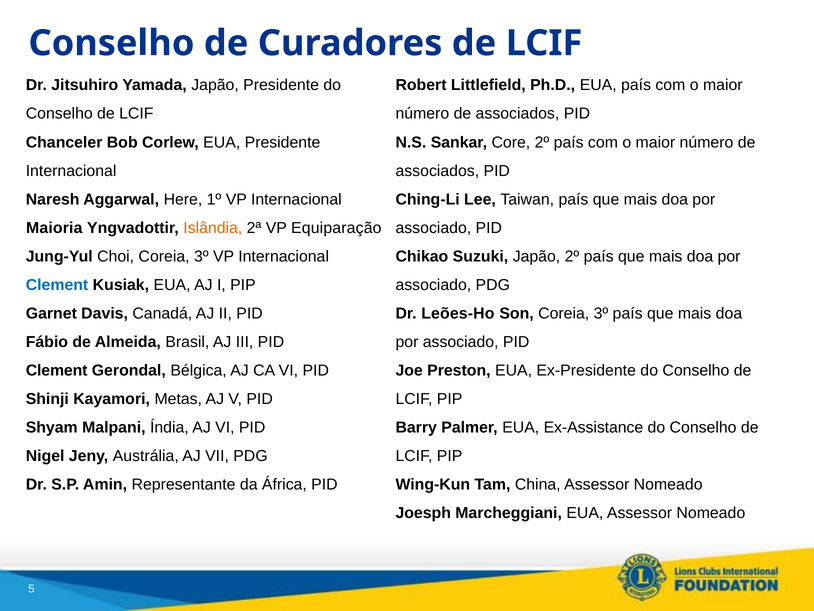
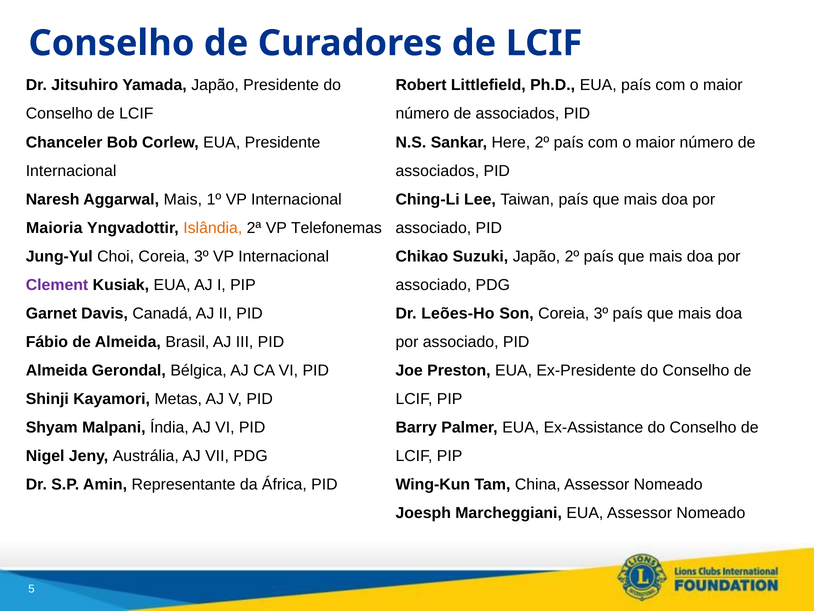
Core: Core -> Here (511, 142)
Aggarwal Here: Here -> Mais (183, 199)
Equiparação: Equiparação -> Telefonemas (336, 228)
Clement colour: blue -> purple (57, 285)
Clement: Clement -> Almeida (57, 370)
